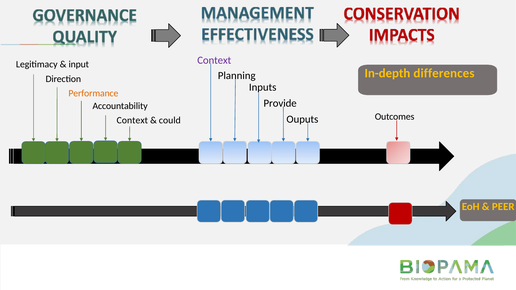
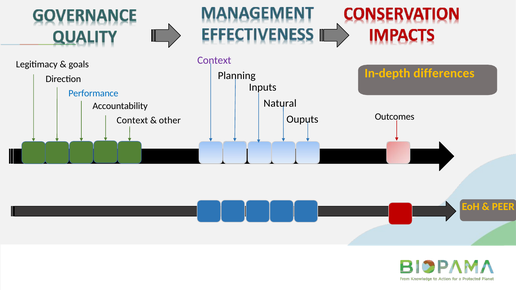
input: input -> goals (79, 64)
Performance colour: orange -> blue (93, 93)
Provide: Provide -> Natural (280, 103)
could: could -> other (170, 120)
